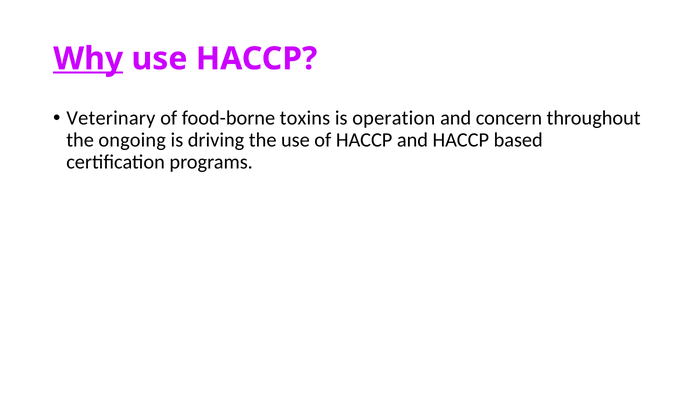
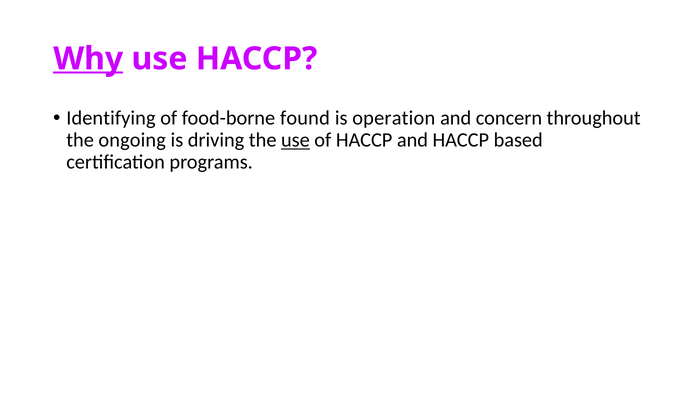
Veterinary: Veterinary -> Identifying (111, 118)
toxins: toxins -> found (305, 118)
use underline: none -> present (295, 140)
